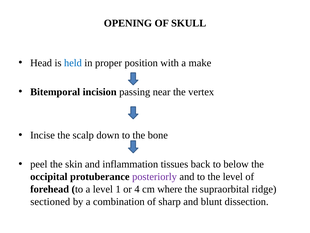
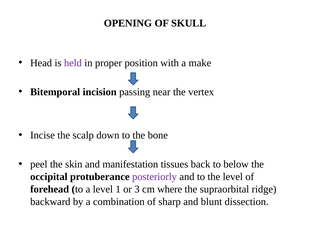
held colour: blue -> purple (73, 63)
inflammation: inflammation -> manifestation (130, 164)
4: 4 -> 3 (137, 189)
sectioned: sectioned -> backward (50, 201)
